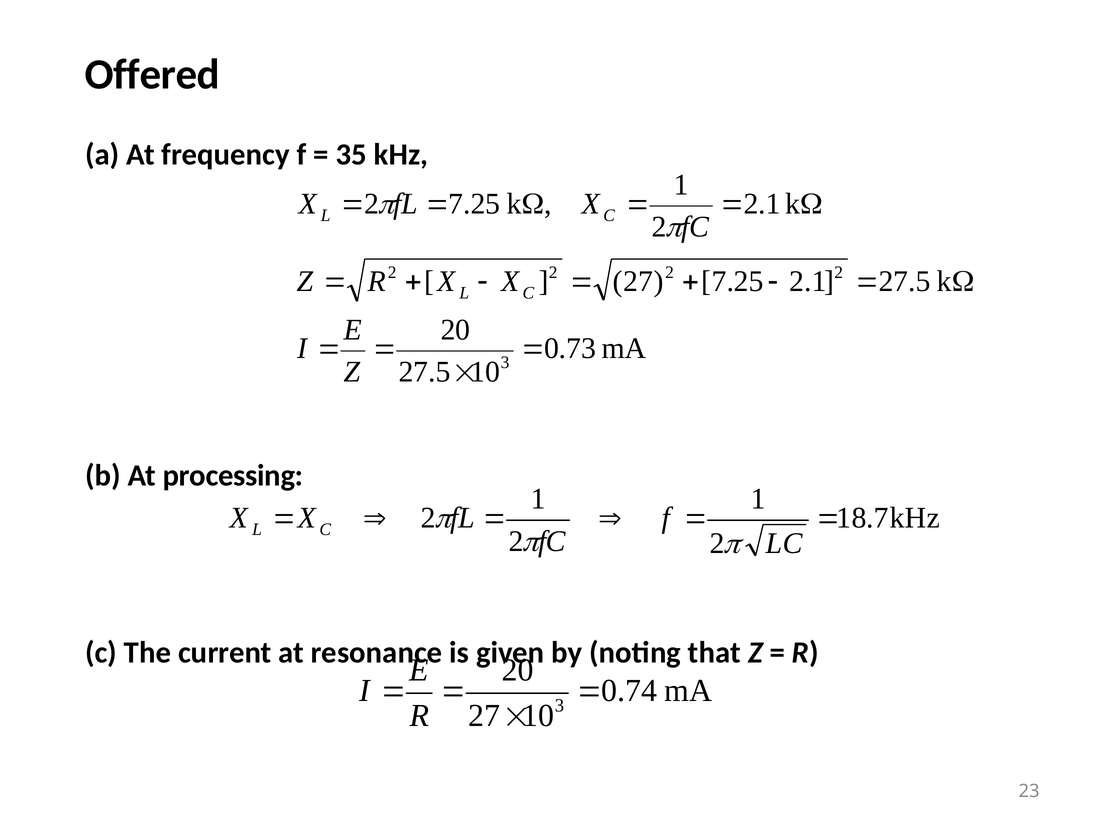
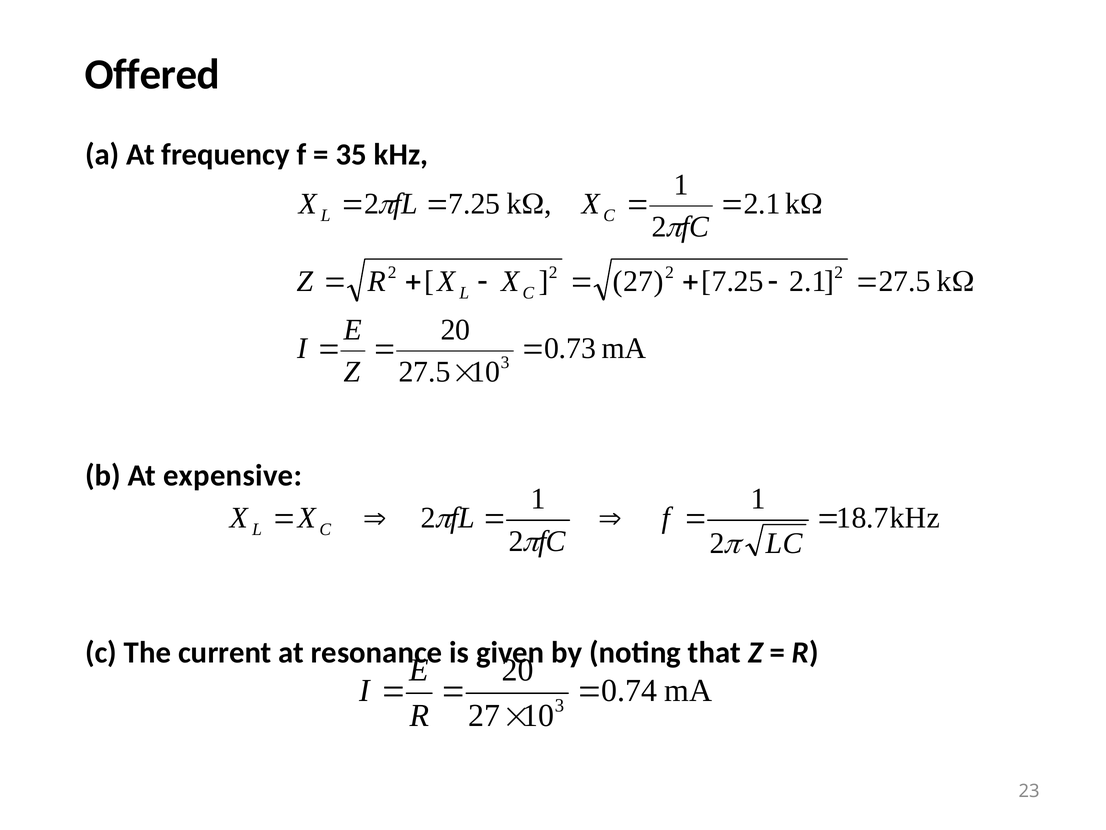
processing: processing -> expensive (233, 475)
